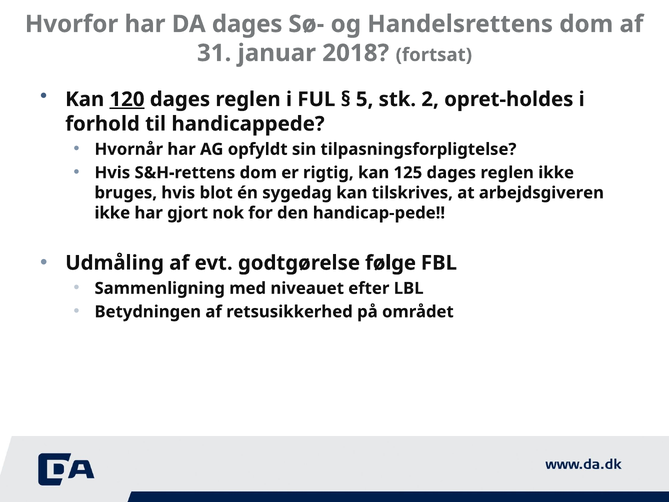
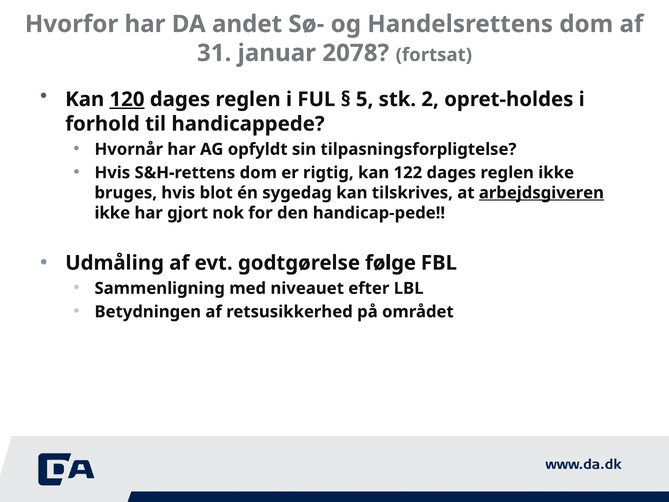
DA dages: dages -> andet (247, 24)
2018: 2018 -> 2078 (356, 53)
125: 125 -> 122 (408, 173)
arbejdsgiveren underline: none -> present (541, 193)
